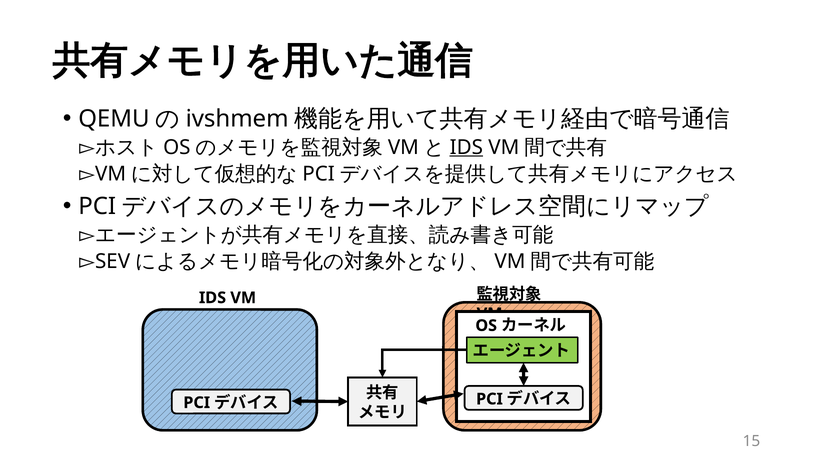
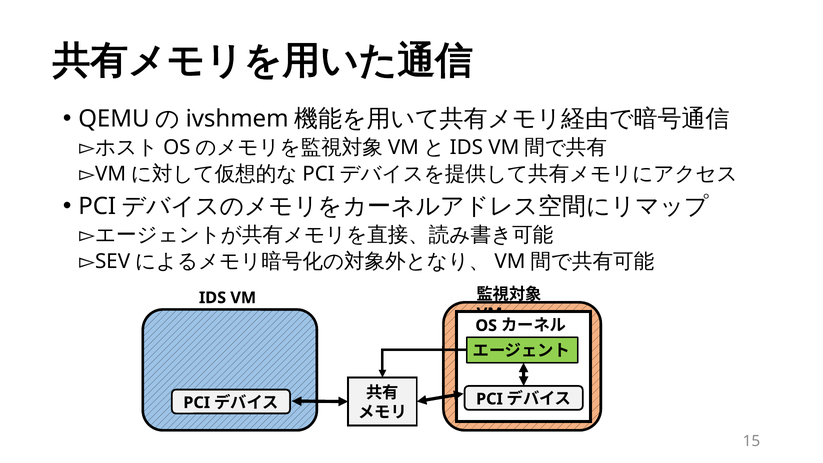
IDS underline: present -> none (466, 147)
